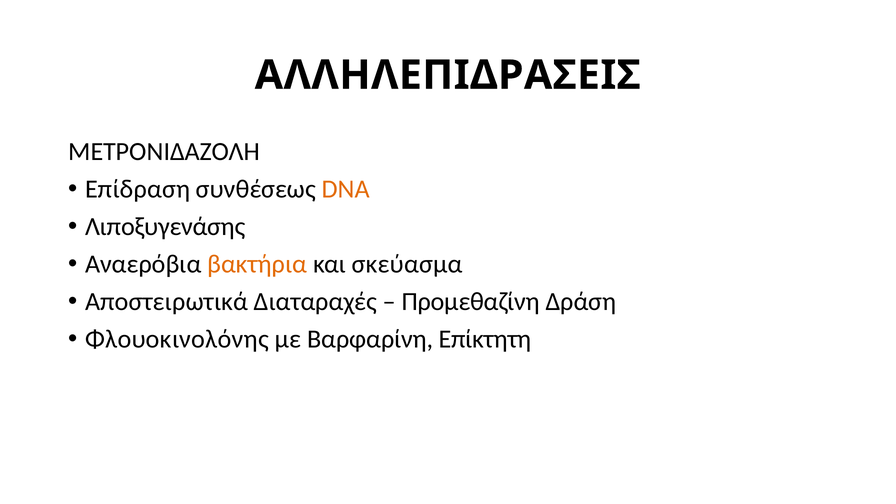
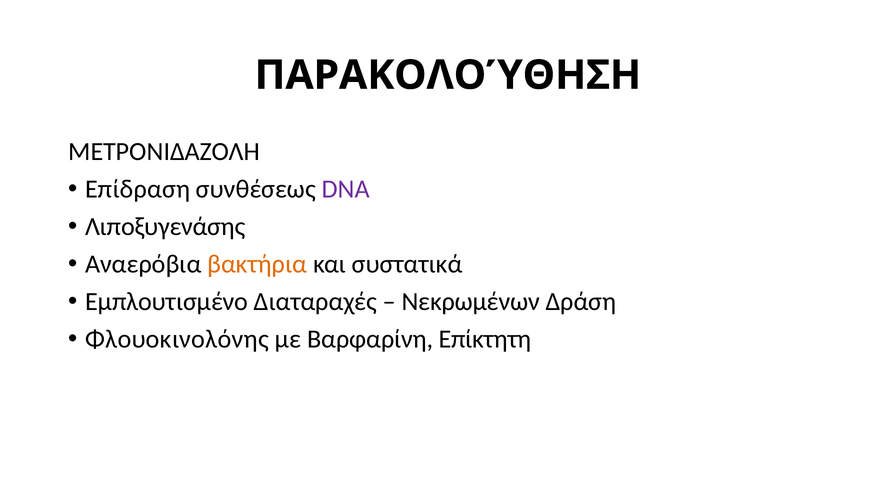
ΑΛΛΗΛΕΠΙΔΡΑΣΕΙΣ: ΑΛΛΗΛΕΠΙΔΡΑΣΕΙΣ -> ΠΑΡΑΚΟΛΟΎΘΗΣΗ (448, 75)
DNA colour: orange -> purple (346, 189)
σκεύασμα: σκεύασμα -> συστατικά (407, 264)
Αποστειρωτικά: Αποστειρωτικά -> Εμπλουτισμένο (167, 302)
Προμεθαζίνη: Προμεθαζίνη -> Νεκρωμένων (471, 302)
